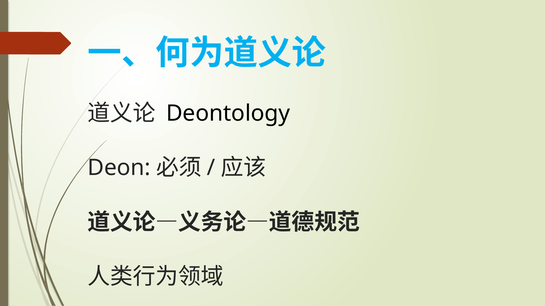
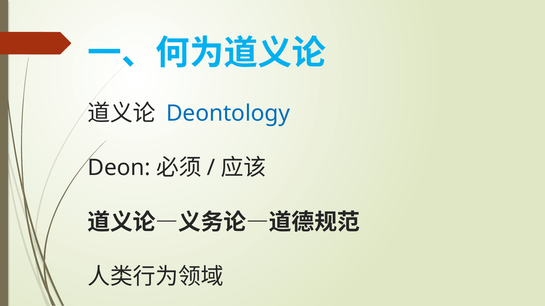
Deontology colour: black -> blue (228, 114)
